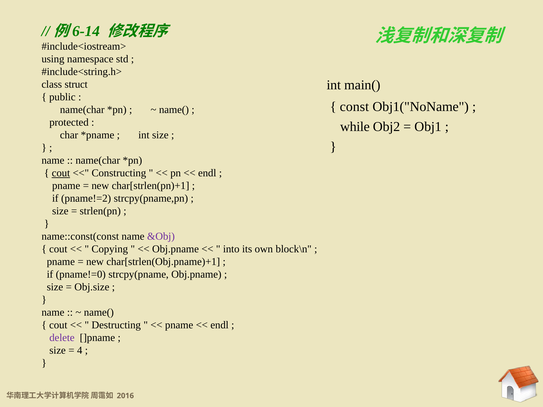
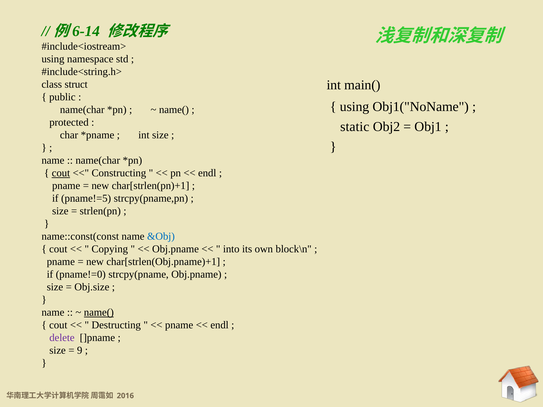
const: const -> using (354, 107)
while: while -> static (355, 127)
pname!=2: pname!=2 -> pname!=5 (86, 199)
&Obj colour: purple -> blue (161, 237)
name( underline: none -> present (99, 313)
4: 4 -> 9 (80, 351)
